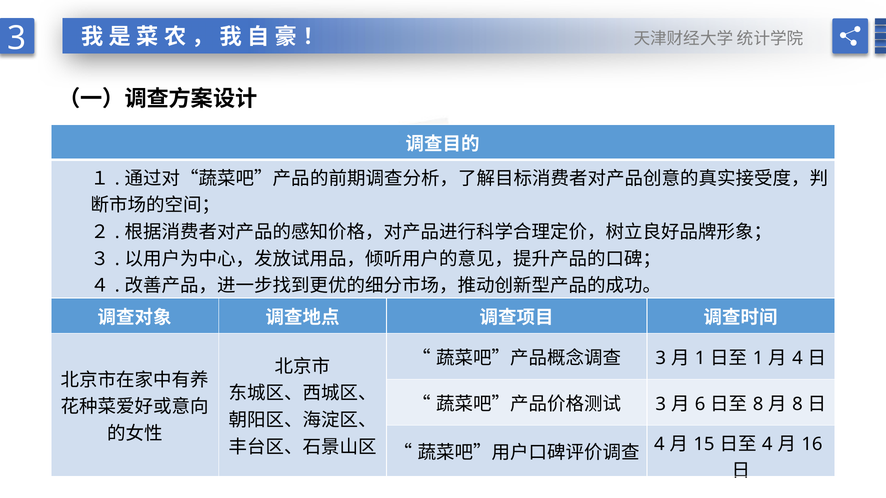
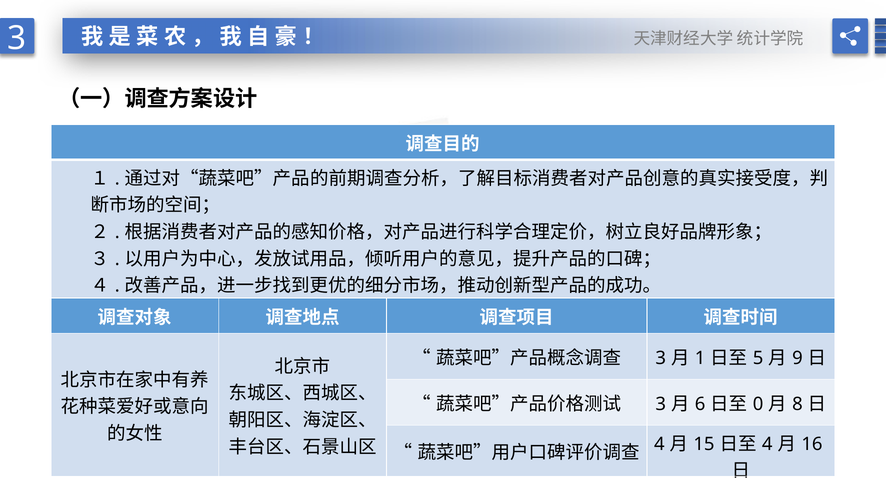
1: 1 -> 5 (758, 358)
4: 4 -> 9 (797, 358)
8: 8 -> 0 (758, 405)
